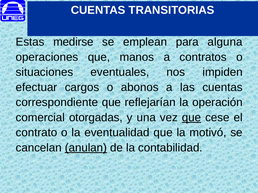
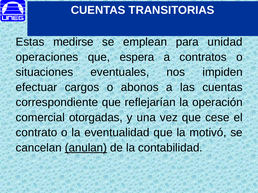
alguna: alguna -> unidad (225, 42)
manos: manos -> espera (137, 57)
que underline: present -> none (192, 118)
